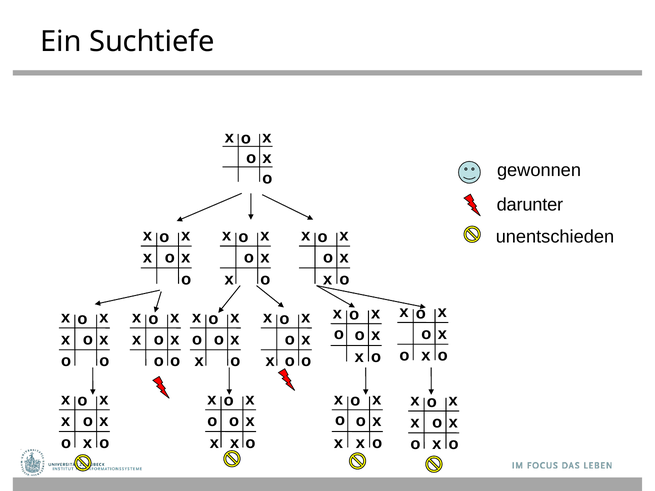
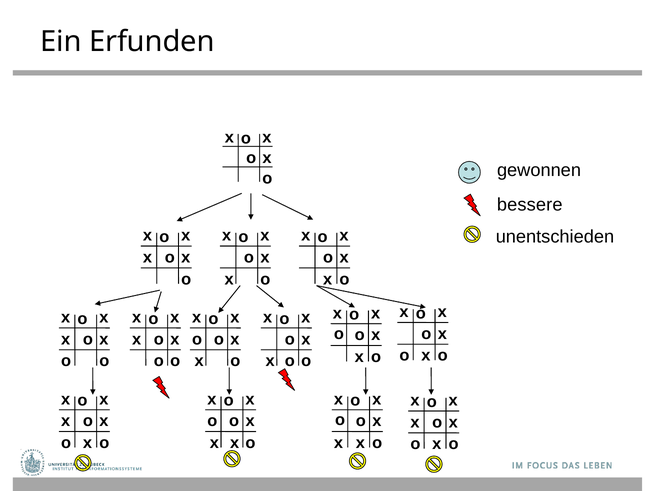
Suchtiefe: Suchtiefe -> Erfunden (152, 41)
darunter: darunter -> bessere (530, 205)
